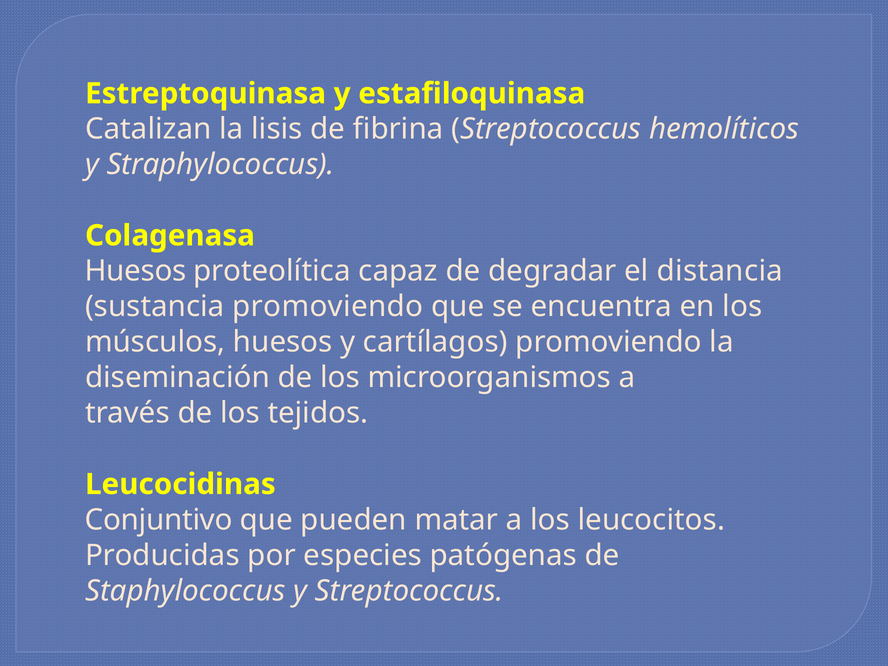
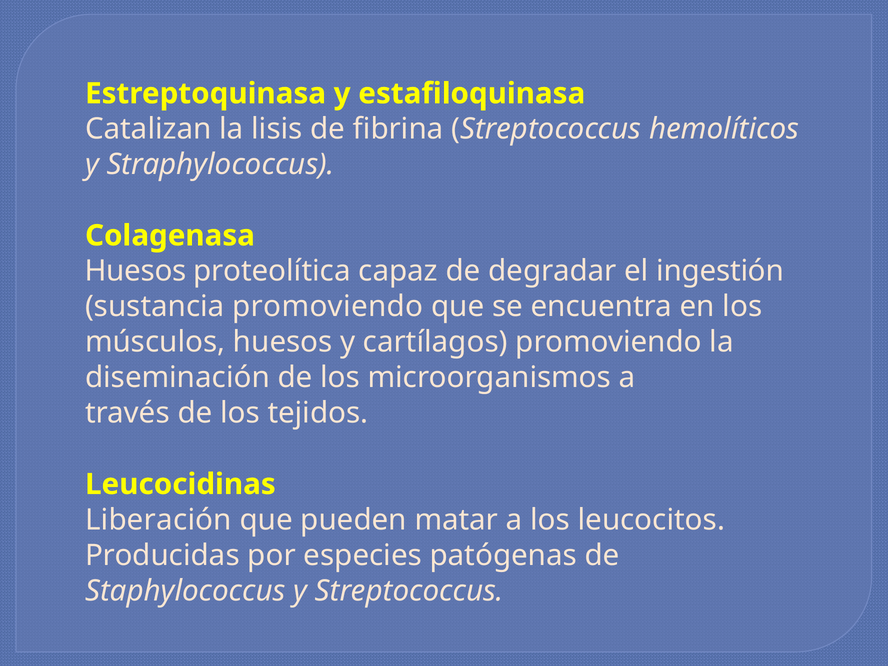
distancia: distancia -> ingestión (720, 271)
Conjuntivo: Conjuntivo -> Liberación (158, 520)
